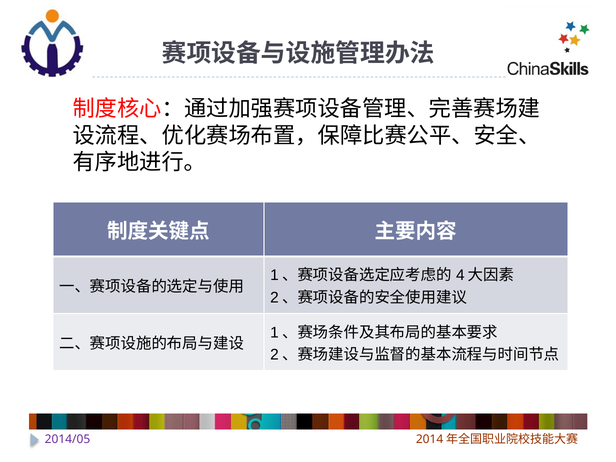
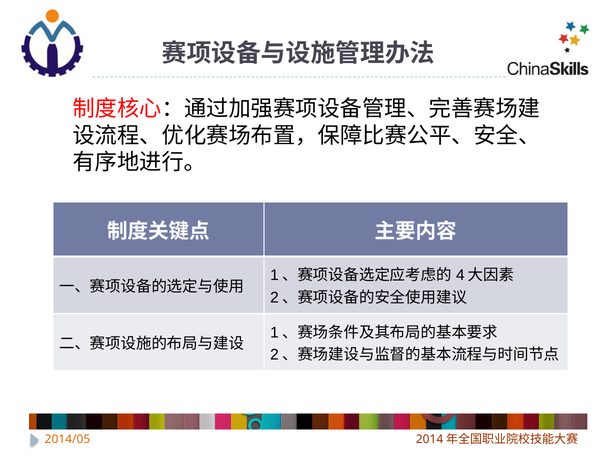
2014/05 colour: purple -> orange (67, 439)
